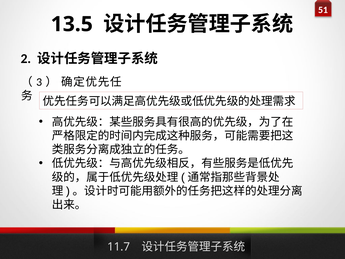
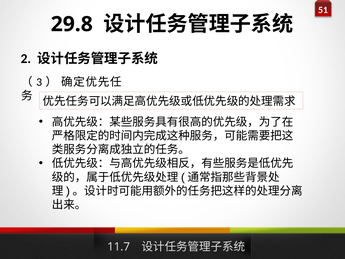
13.5: 13.5 -> 29.8 (72, 24)
